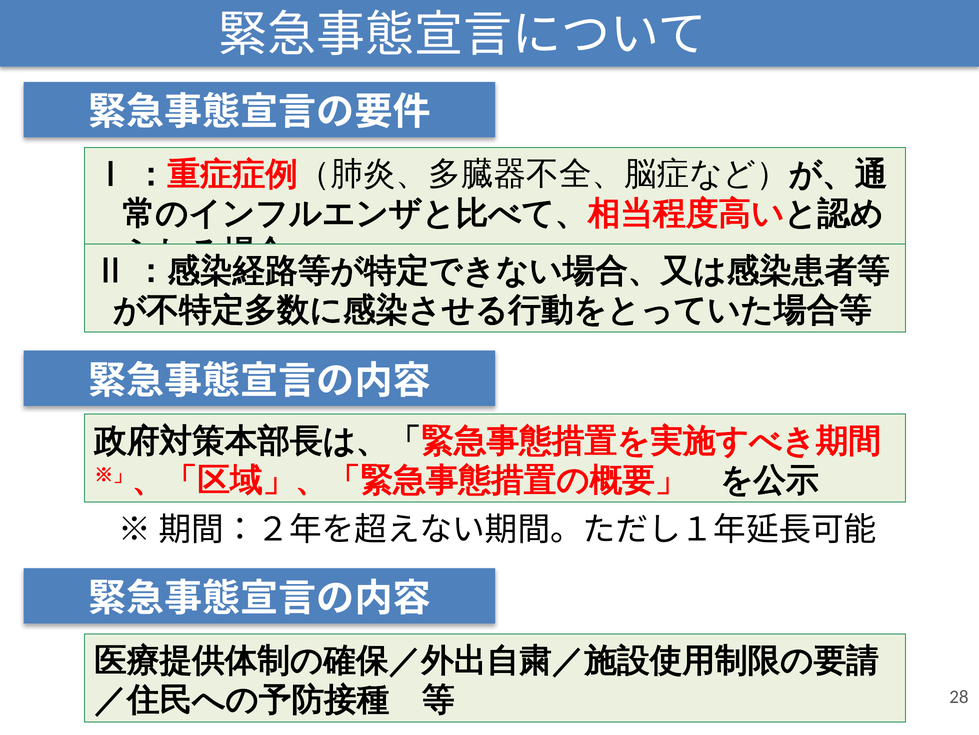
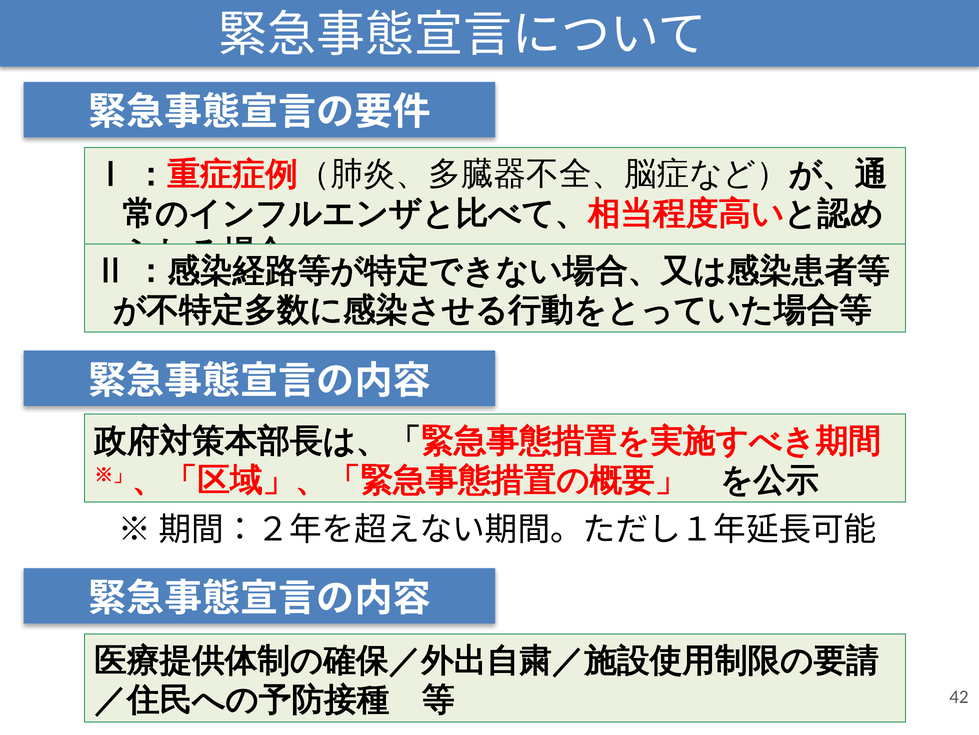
28: 28 -> 42 (959, 696)
